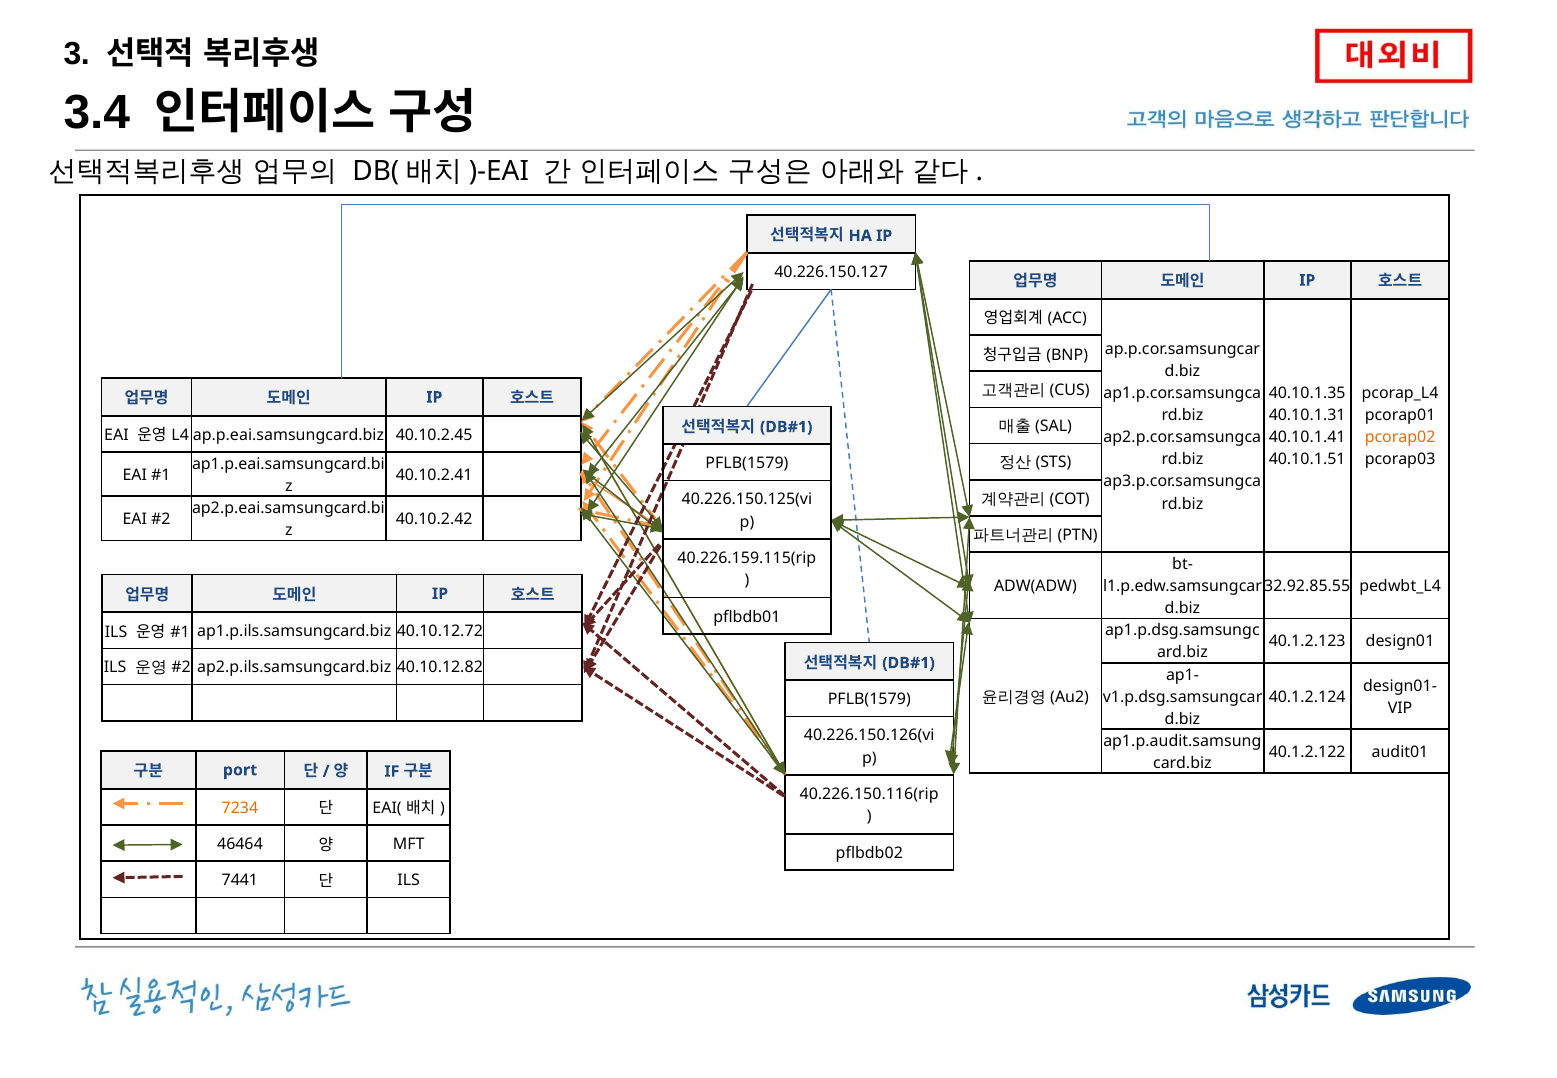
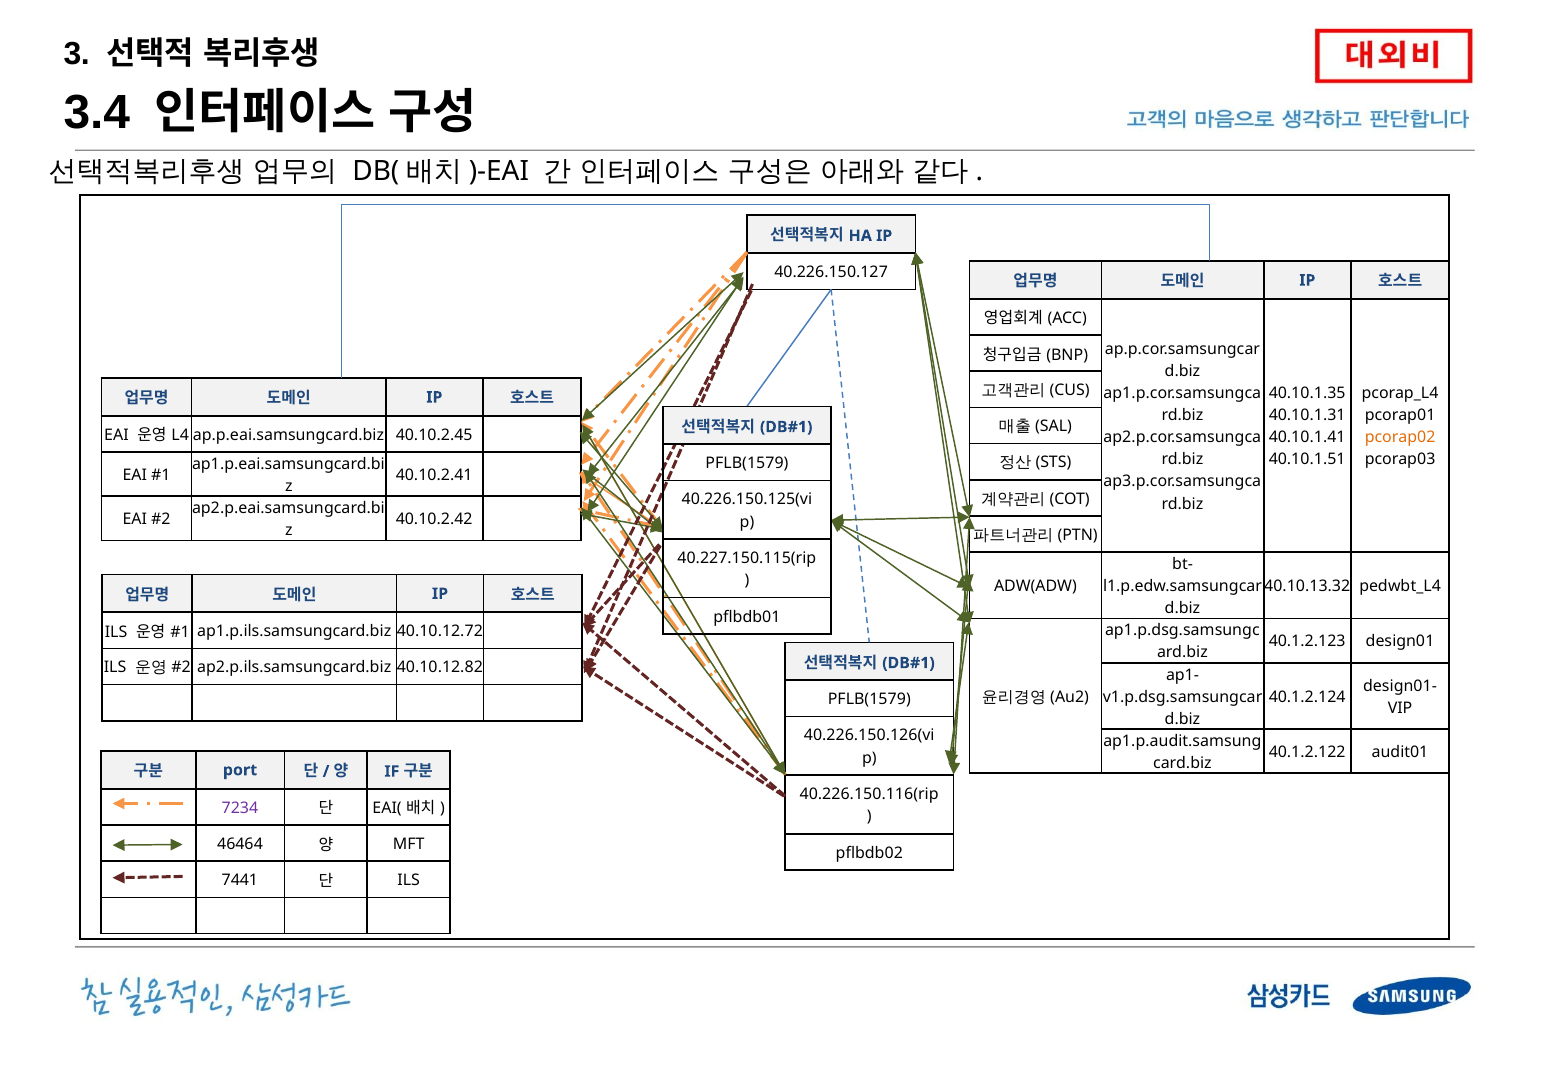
40.226.159.115(rip: 40.226.159.115(rip -> 40.227.150.115(rip (747, 558)
32.92.85.55: 32.92.85.55 -> 40.10.13.32 (1307, 586)
7234 colour: orange -> purple (240, 808)
